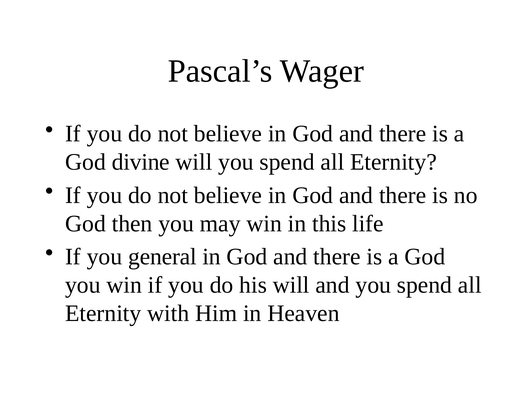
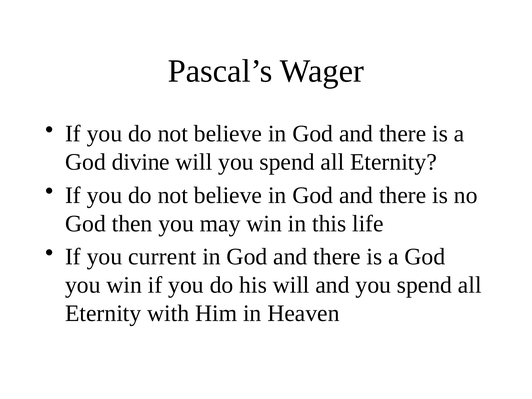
general: general -> current (162, 257)
